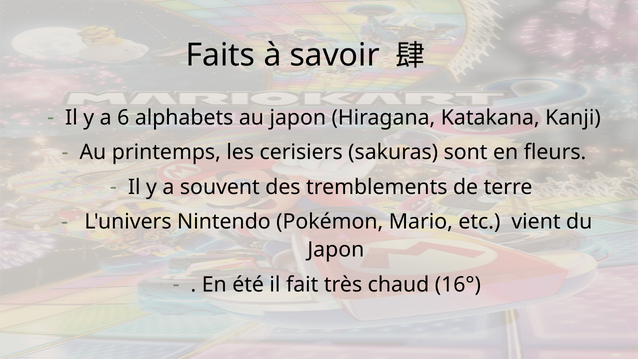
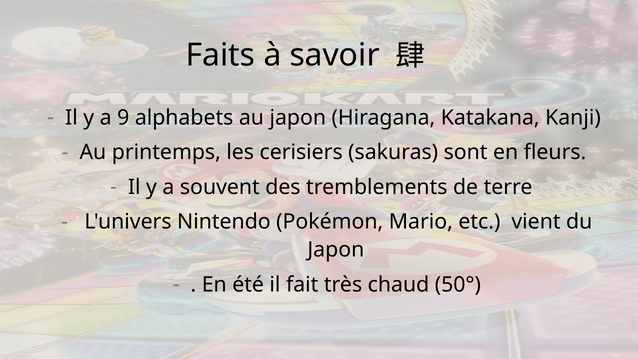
6: 6 -> 9 (123, 118)
16°: 16° -> 50° (458, 285)
